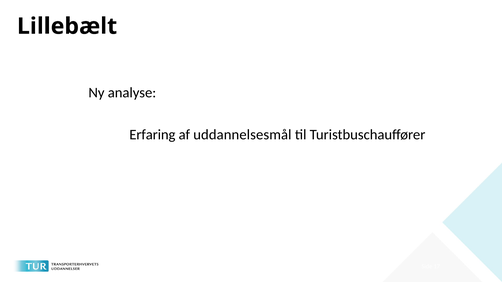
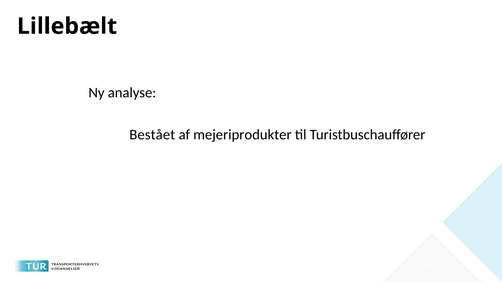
Erfaring: Erfaring -> Bestået (152, 135)
uddannelsesmål: uddannelsesmål -> mejeriprodukter (242, 135)
